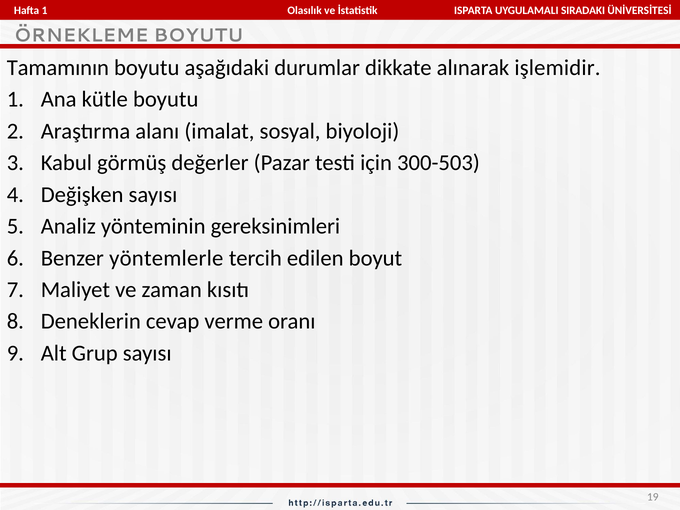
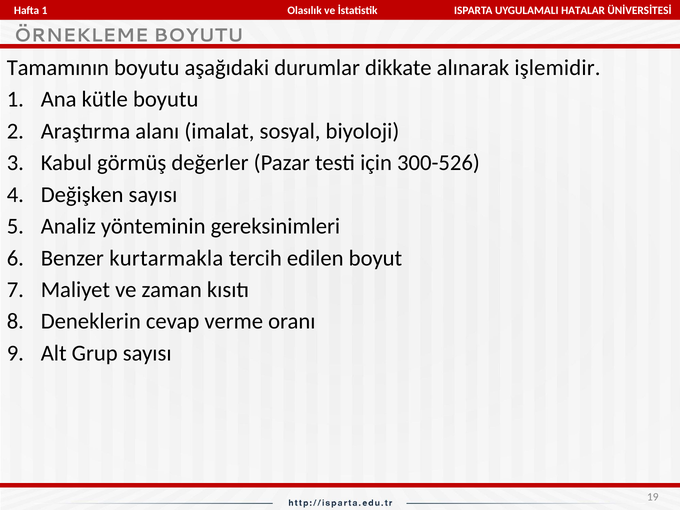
SIRADAKI: SIRADAKI -> HATALAR (583, 11)
300-503: 300-503 -> 300-526 (438, 163)
yöntemlerle: yöntemlerle -> kurtarmakla (166, 258)
